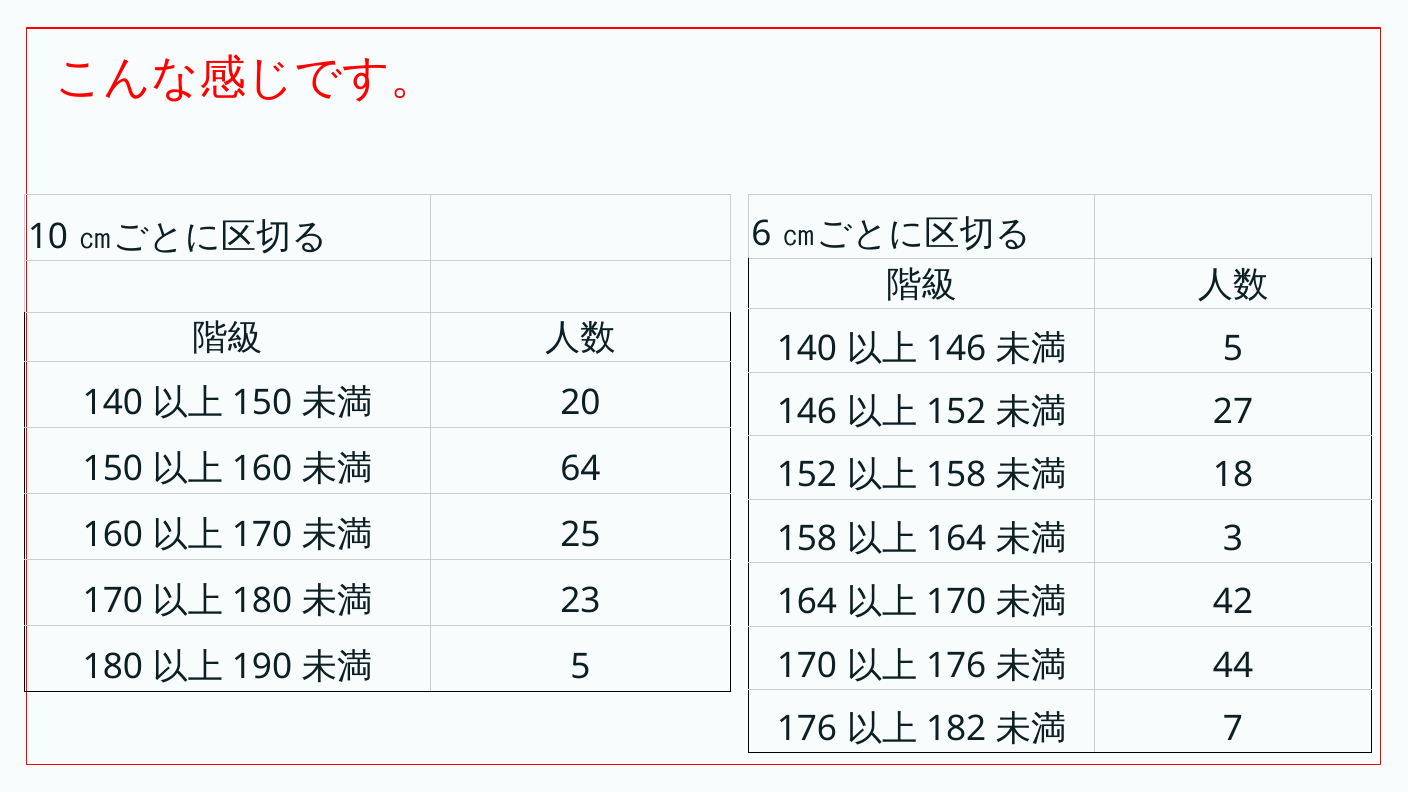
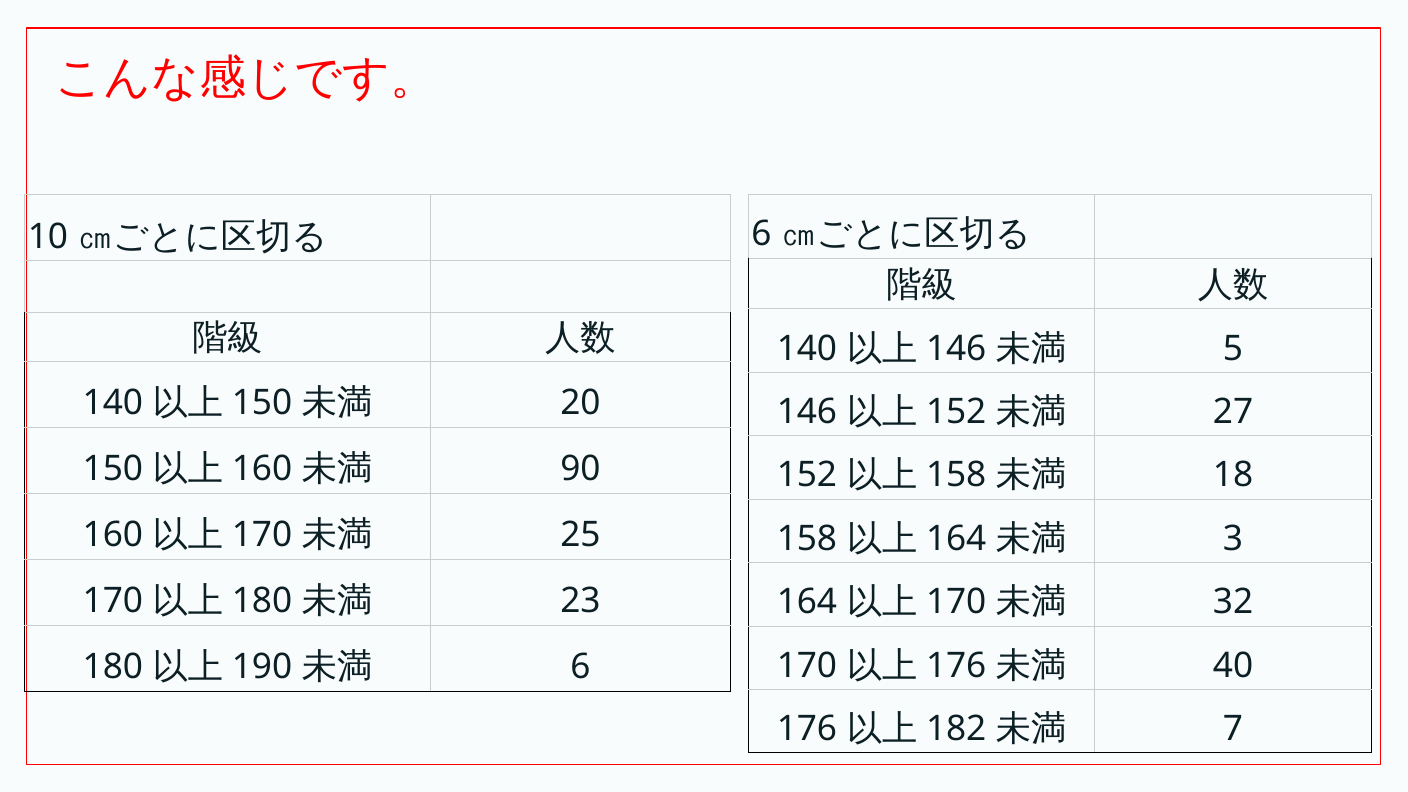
64: 64 -> 90 (581, 469)
42: 42 -> 32 (1233, 602)
44: 44 -> 40 (1233, 666)
5: 5 -> 6 (580, 667)
